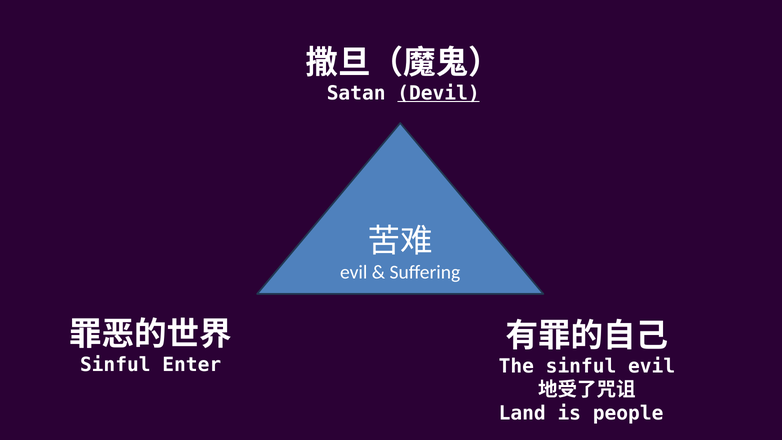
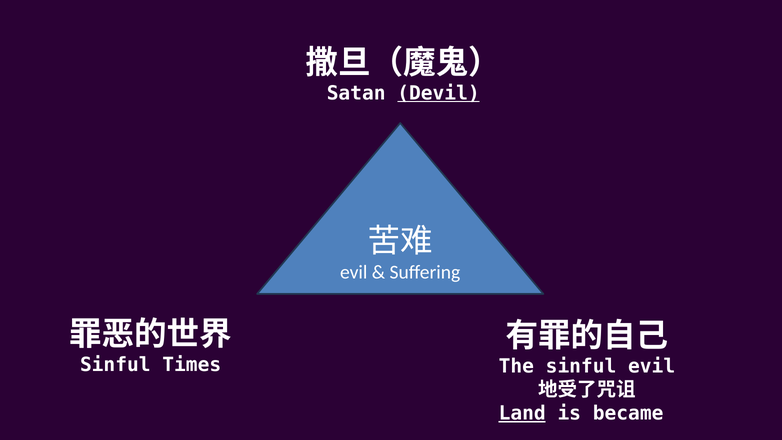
Enter: Enter -> Times (192, 365)
Land underline: none -> present (522, 413)
people: people -> became (628, 413)
